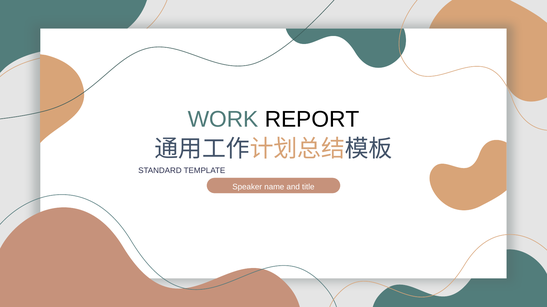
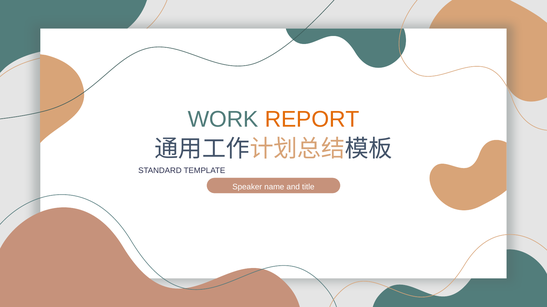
REPORT colour: black -> orange (312, 120)
